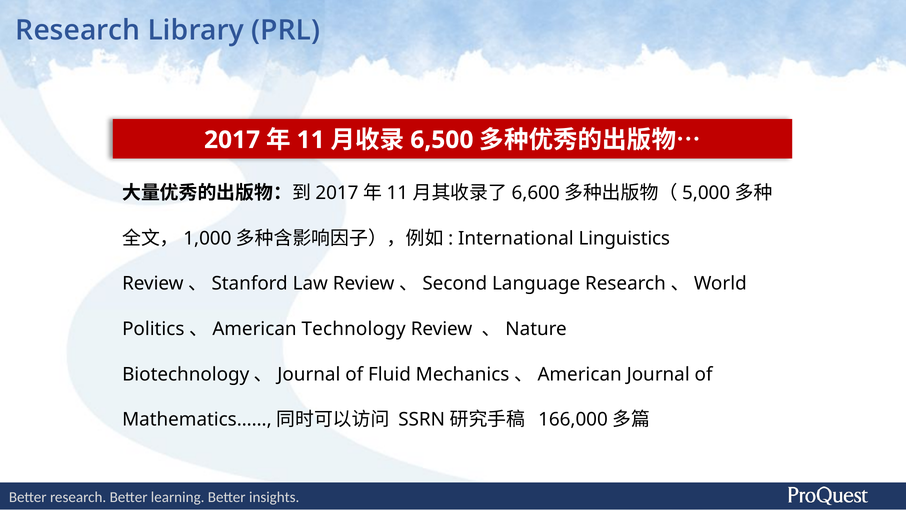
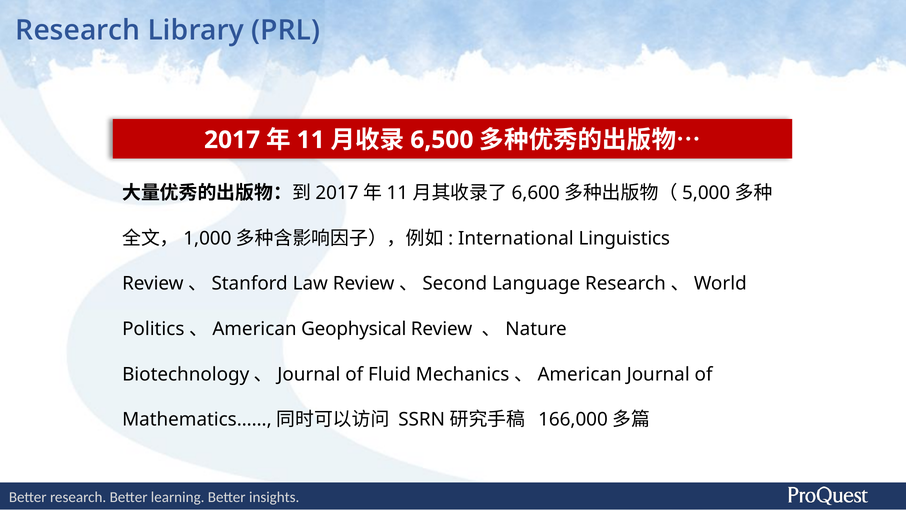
Technology: Technology -> Geophysical (354, 329)
